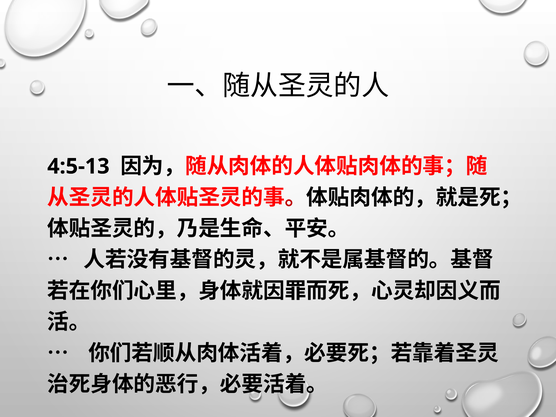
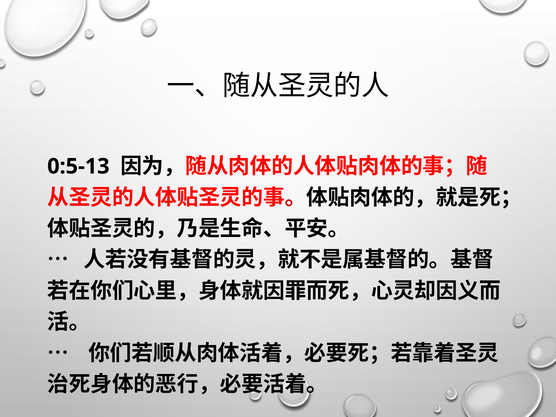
4:5-13: 4:5-13 -> 0:5-13 (78, 166)
